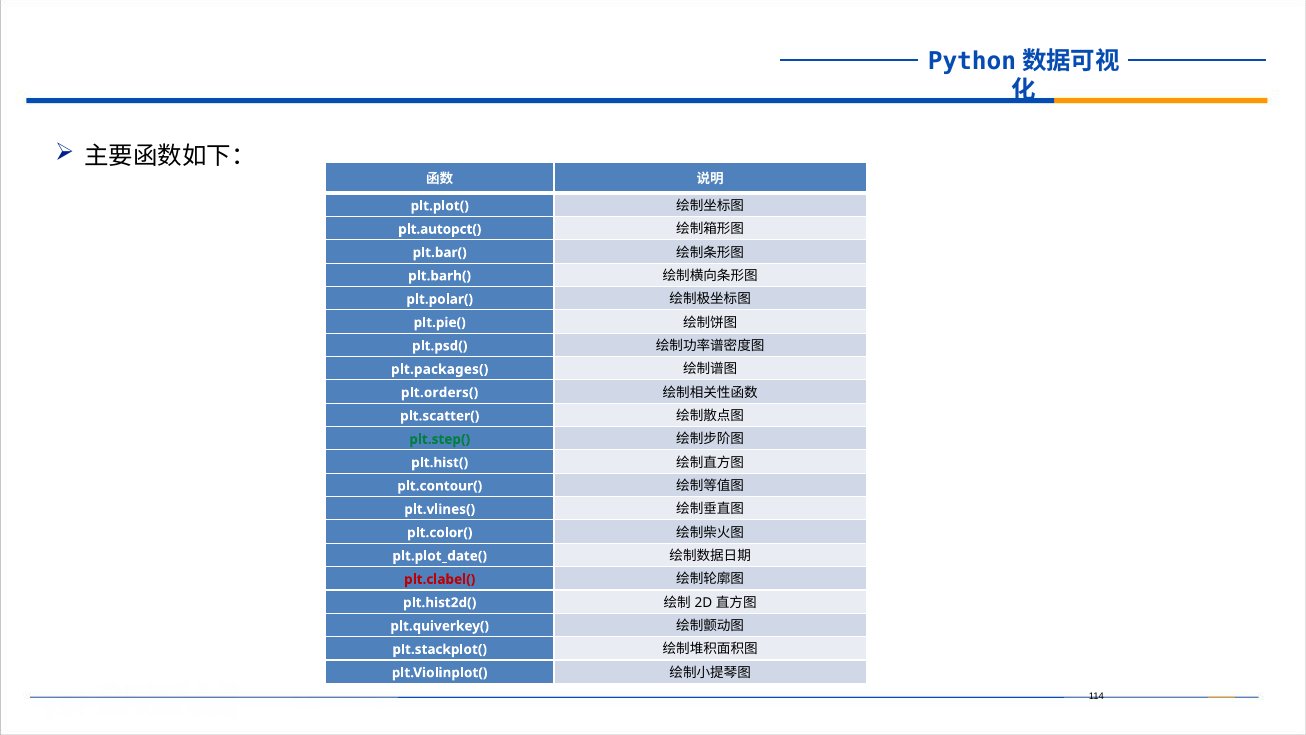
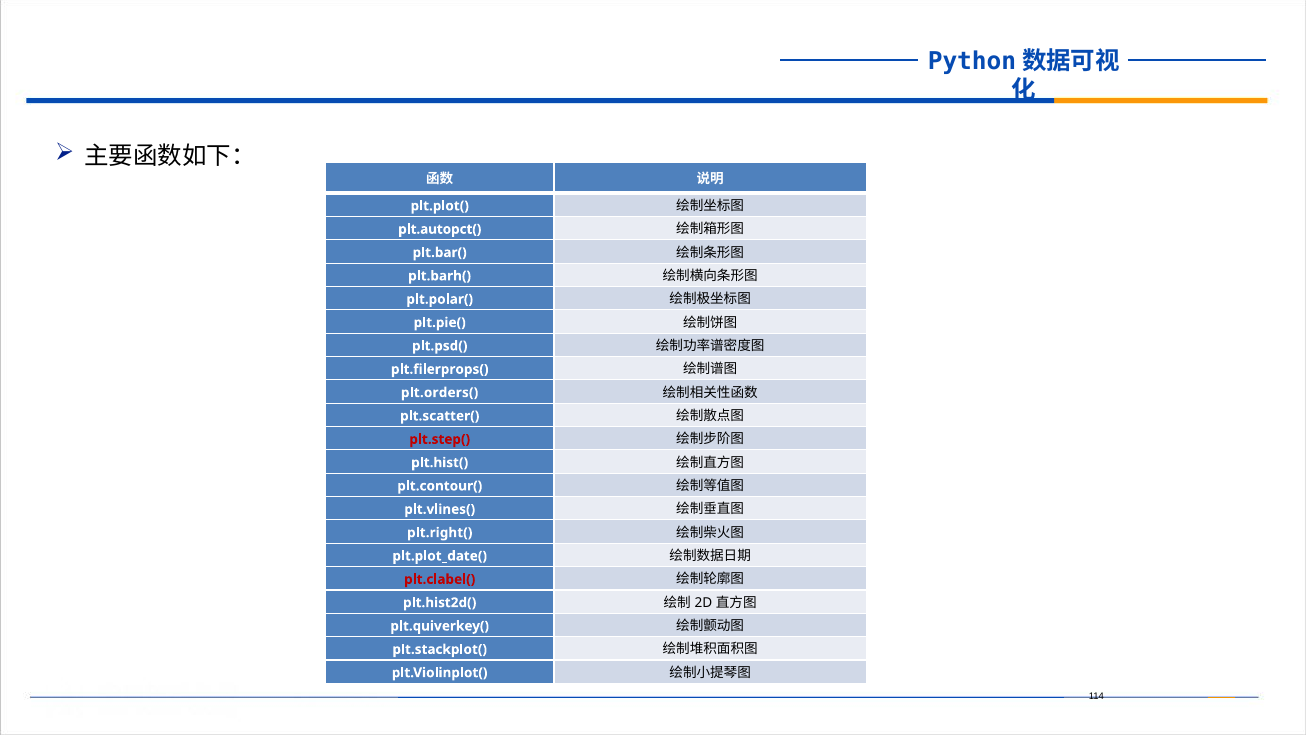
plt.packages(: plt.packages( -> plt.filerprops( (440, 369)
plt.step( colour: green -> red (440, 439)
plt.color(: plt.color( -> plt.right( (440, 532)
